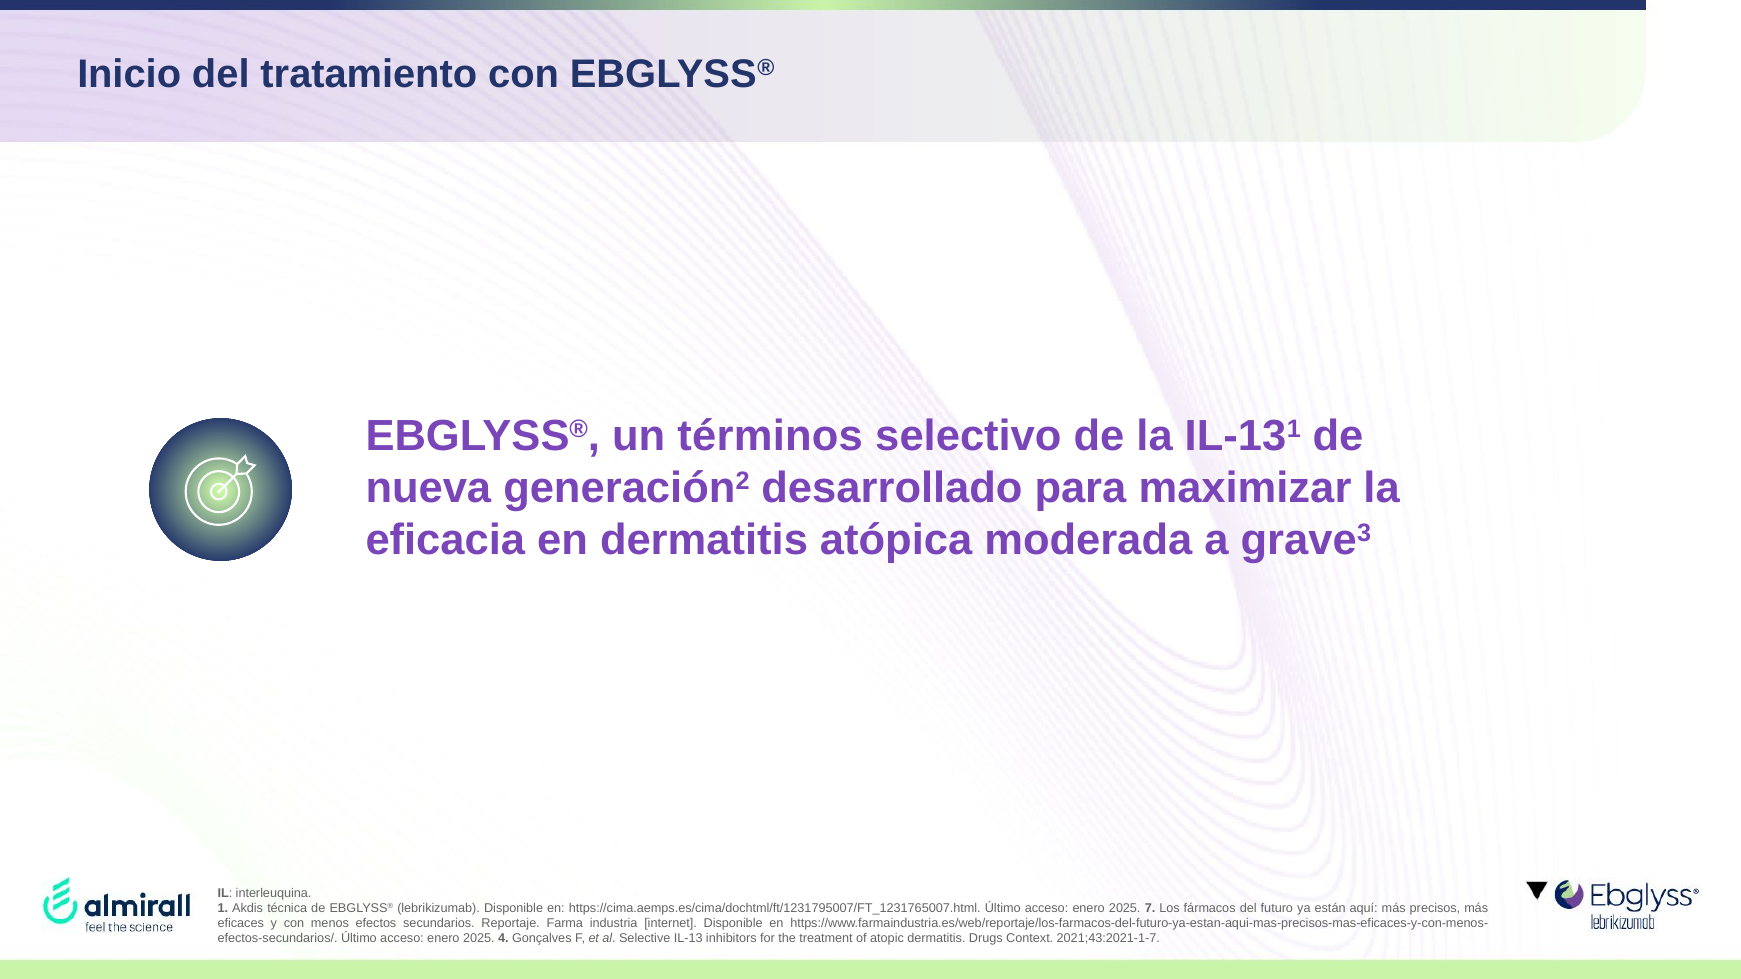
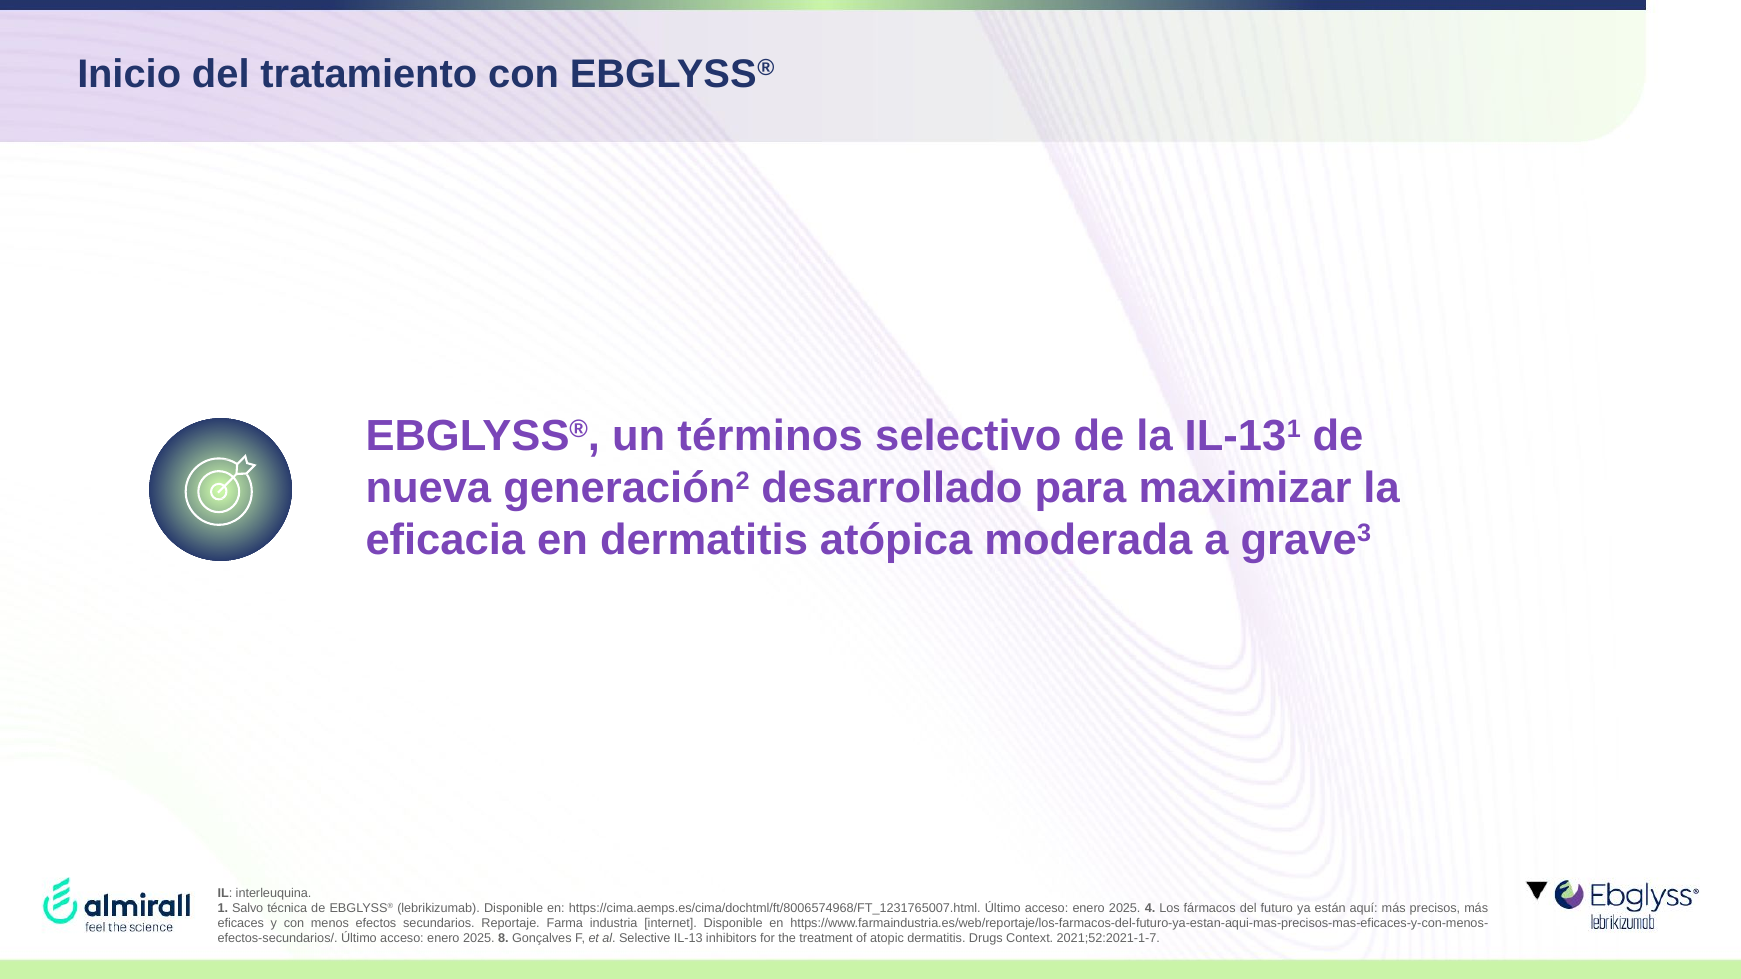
Akdis: Akdis -> Salvo (248, 909)
https://cima.aemps.es/cima/dochtml/ft/1231795007/FT_1231765007.html: https://cima.aemps.es/cima/dochtml/ft/1231795007/FT_1231765007.html -> https://cima.aemps.es/cima/dochtml/ft/8006574968/FT_1231765007.html (775, 909)
7: 7 -> 4 (1150, 909)
4: 4 -> 8 (503, 939)
2021;43:2021-1-7: 2021;43:2021-1-7 -> 2021;52:2021-1-7 (1108, 939)
